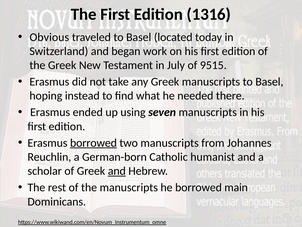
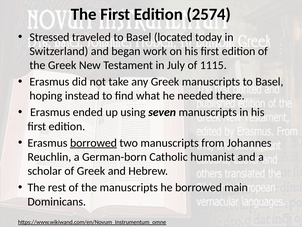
1316: 1316 -> 2574 (209, 14)
Obvious: Obvious -> Stressed (49, 37)
9515: 9515 -> 1115 (213, 65)
and underline: present -> none (117, 171)
